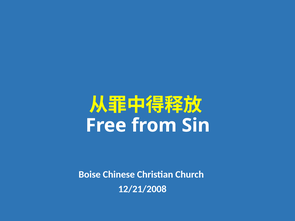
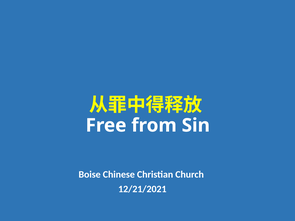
12/21/2008: 12/21/2008 -> 12/21/2021 (142, 189)
